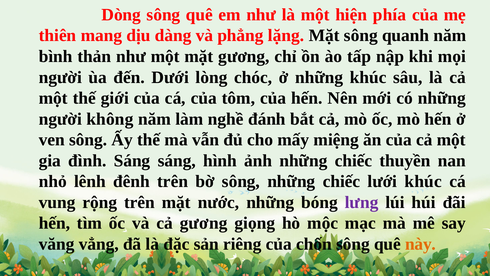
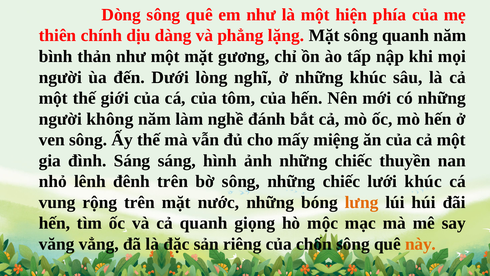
mang: mang -> chính (101, 36)
chóc: chóc -> nghĩ (253, 77)
lưng colour: purple -> orange (362, 202)
cả gương: gương -> quanh (204, 223)
